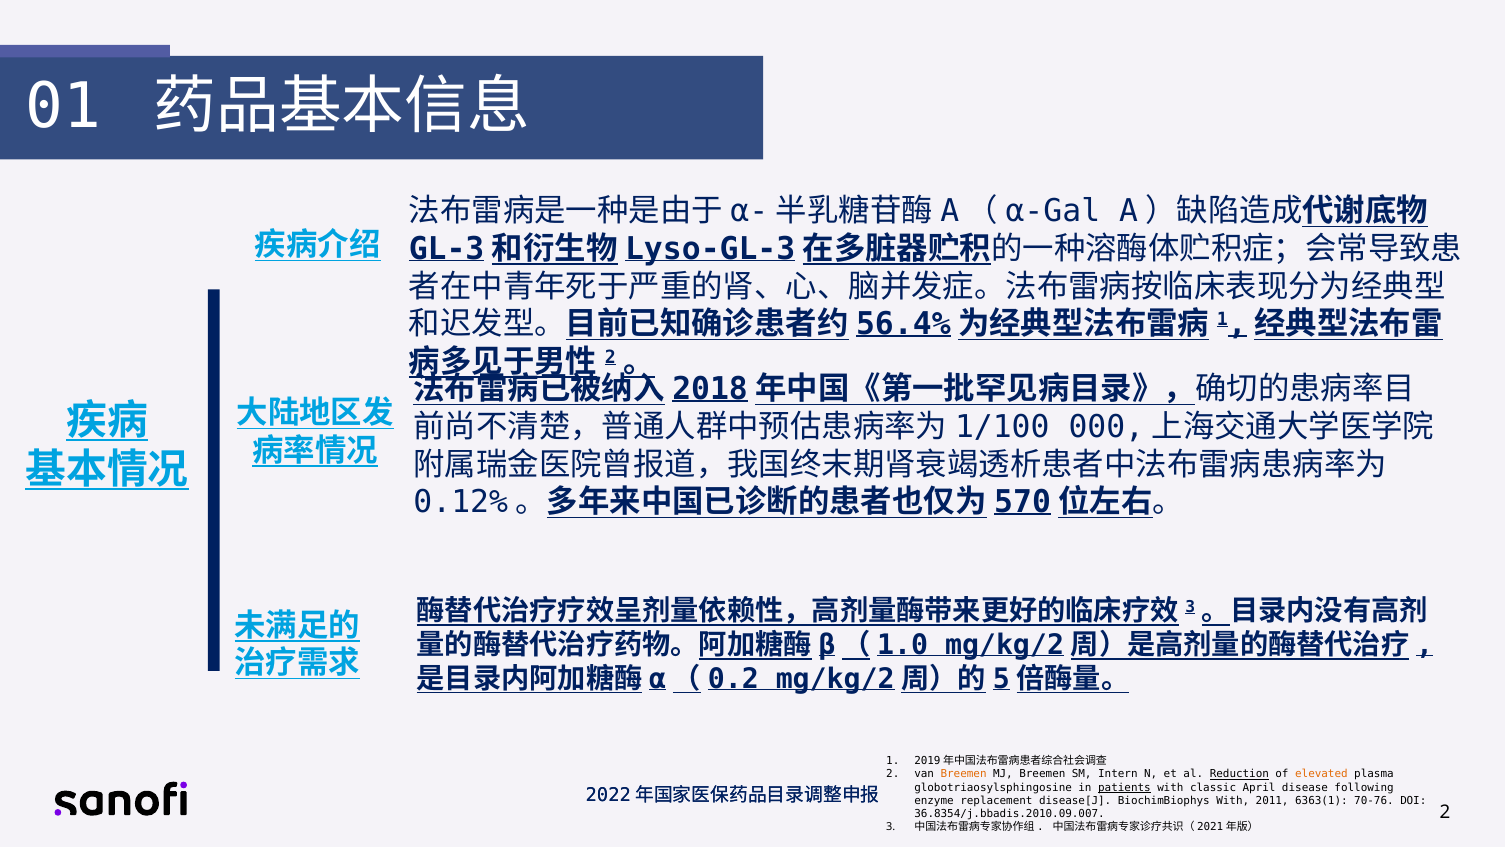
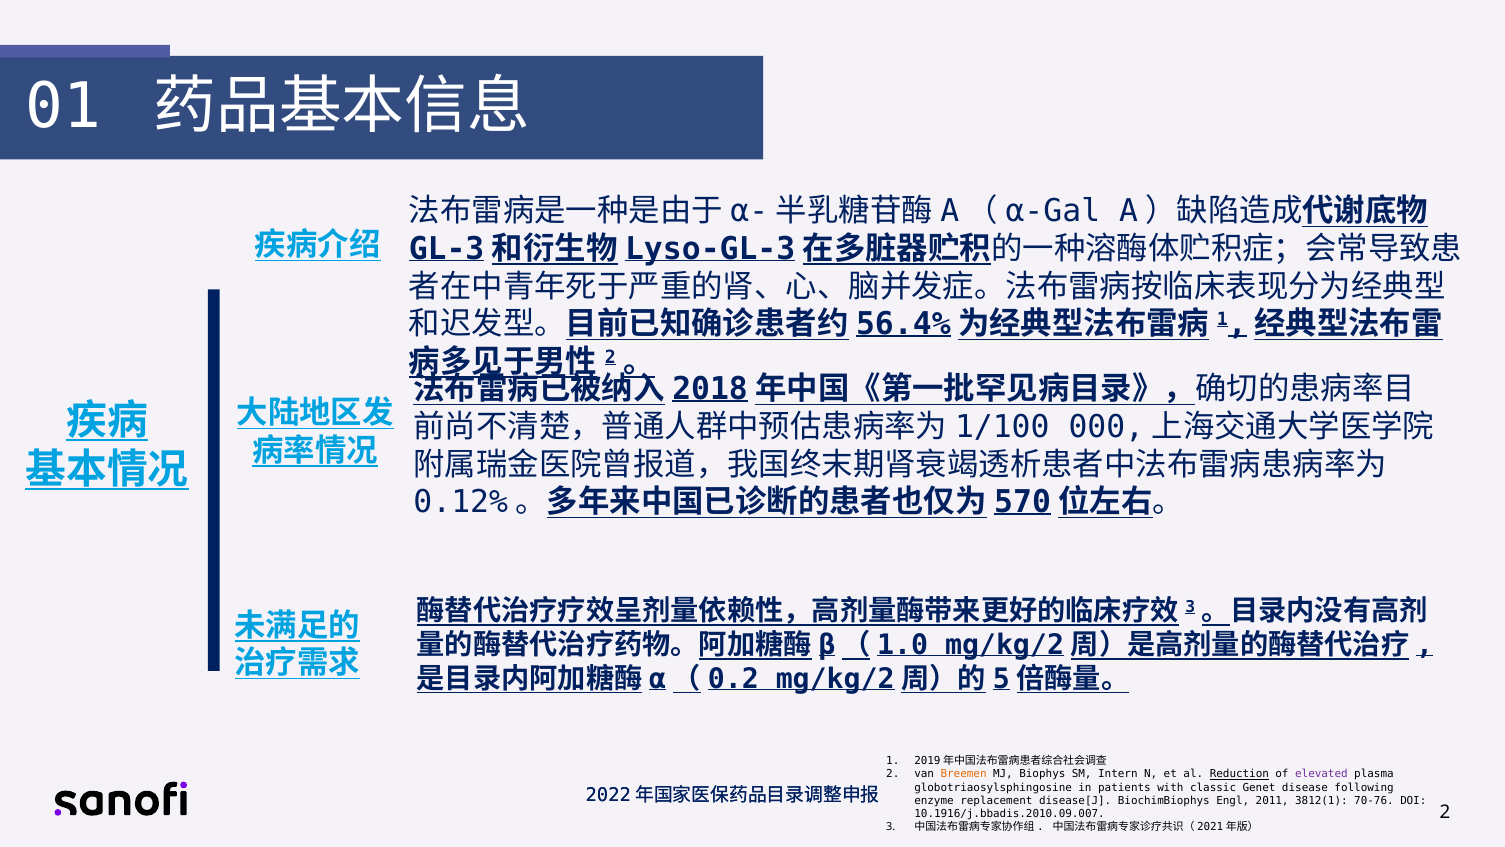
MJ Breemen: Breemen -> Biophys (1042, 774)
elevated colour: orange -> purple (1321, 774)
patients underline: present -> none (1124, 787)
April: April -> Genet (1259, 787)
BiochimBiophys With: With -> Engl (1233, 800)
6363(1: 6363(1 -> 3812(1 (1321, 800)
36.8354/j.bbadis.2010.09.007: 36.8354/j.bbadis.2010.09.007 -> 10.1916/j.bbadis.2010.09.007 (1010, 813)
